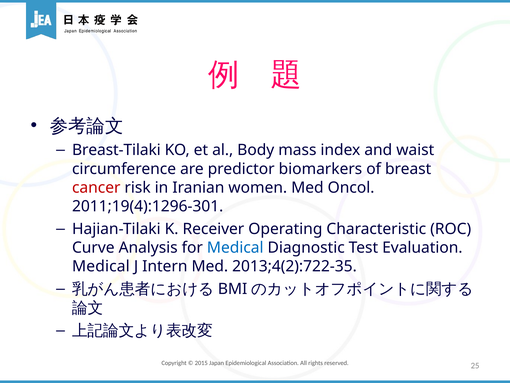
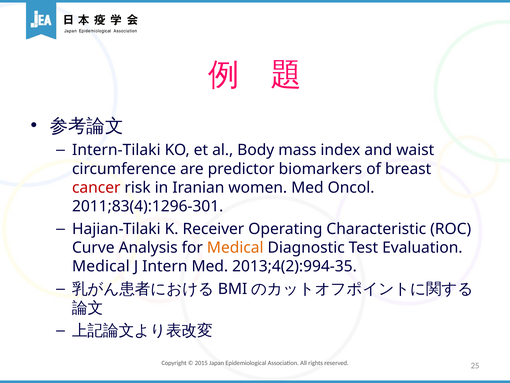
Breast-Tilaki: Breast-Tilaki -> Intern-Tilaki (116, 150)
2011;19(4):1296-301: 2011;19(4):1296-301 -> 2011;83(4):1296-301 (148, 206)
Medical colour: blue -> orange (235, 247)
2013;4(2):722-35: 2013;4(2):722-35 -> 2013;4(2):994-35 (294, 266)
